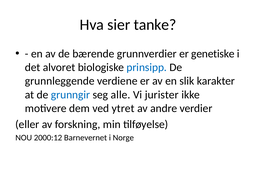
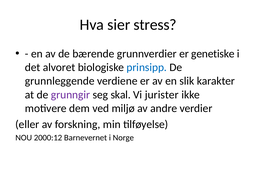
tanke: tanke -> stress (155, 25)
grunngir colour: blue -> purple (70, 95)
alle: alle -> skal (121, 95)
ytret: ytret -> miljø (123, 108)
